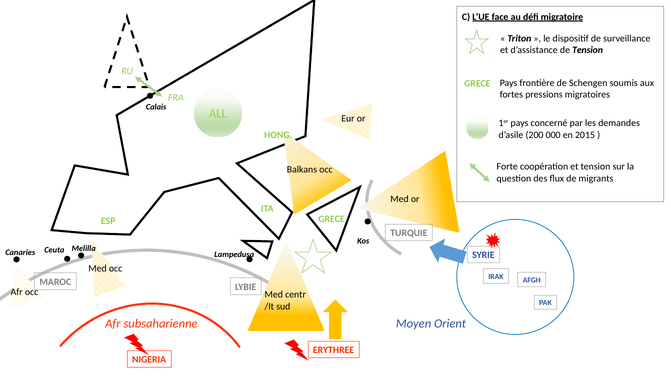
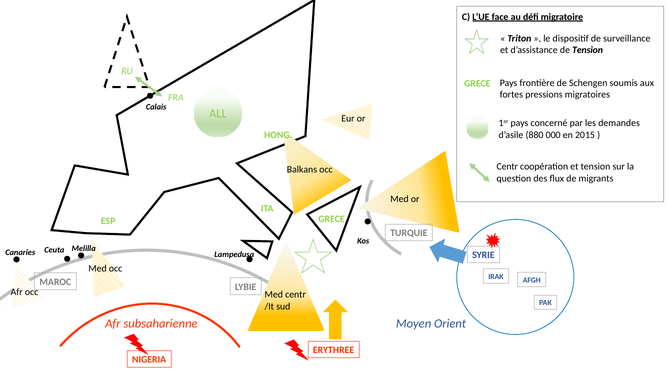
200: 200 -> 880 (534, 135)
Forte: Forte -> Centr (507, 167)
